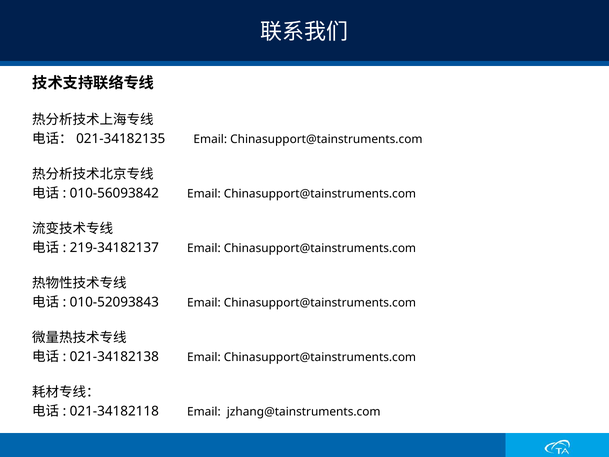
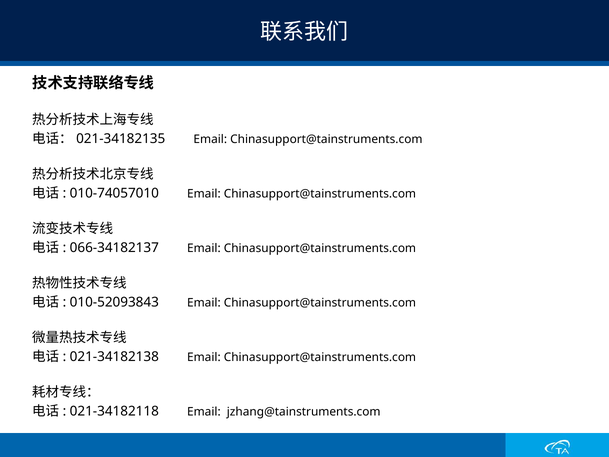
010-56093842: 010-56093842 -> 010-74057010 (114, 193)
219-34182137: 219-34182137 -> 066-34182137 (114, 248)
